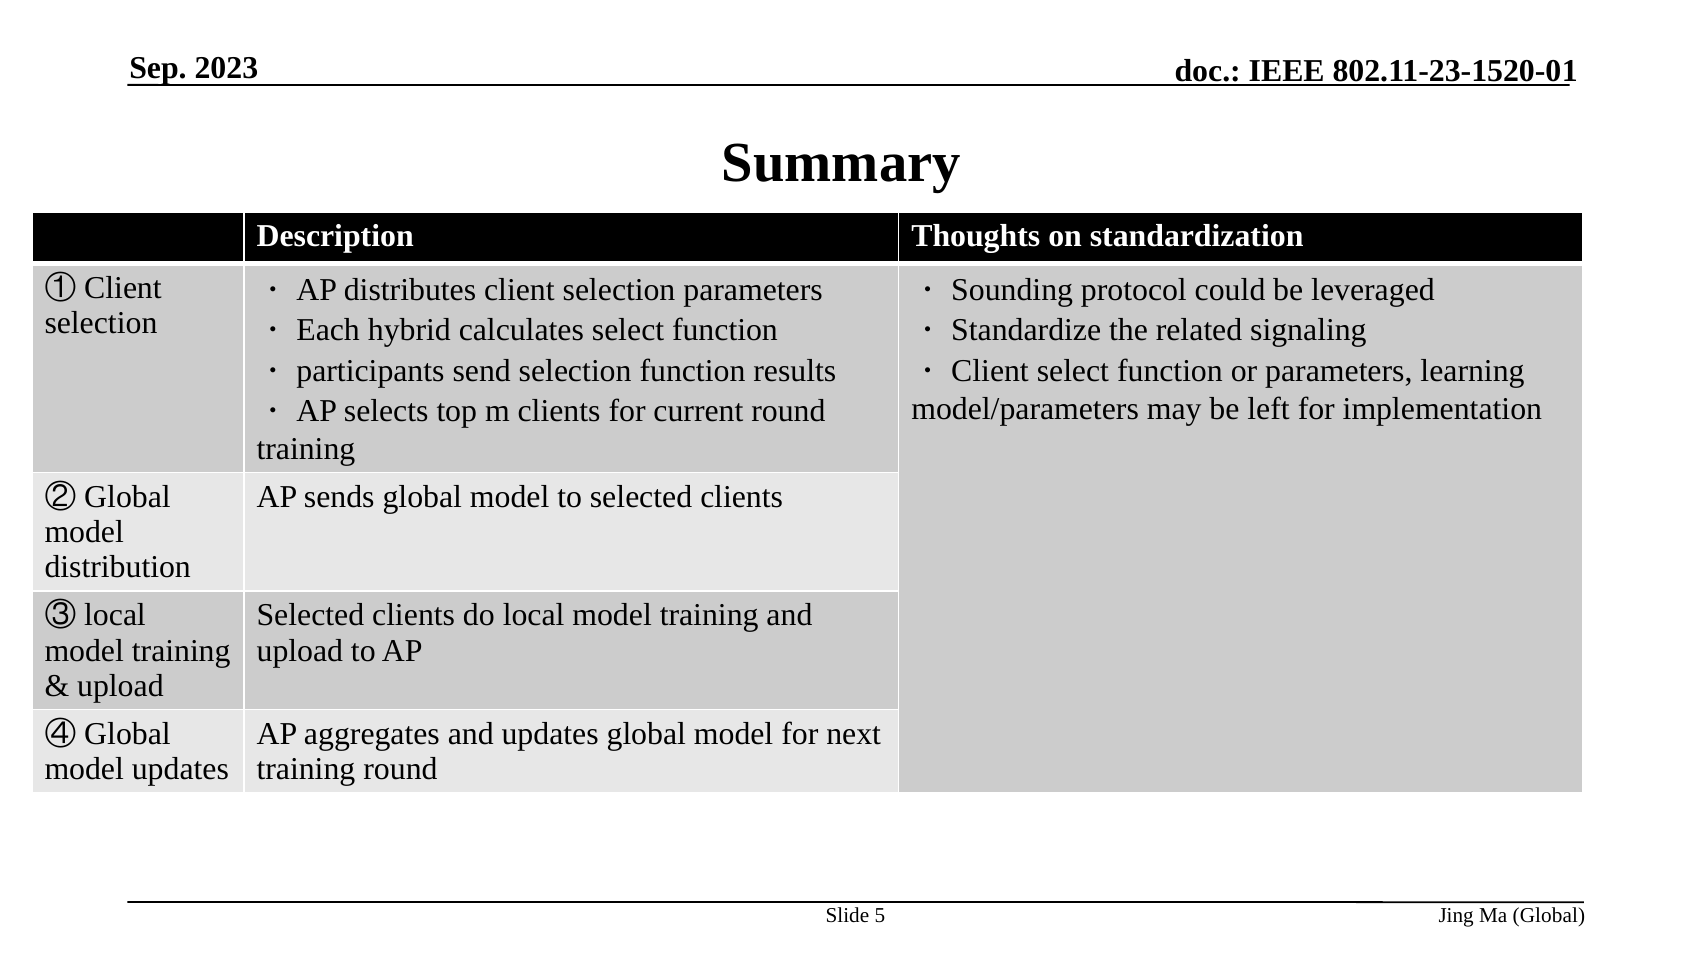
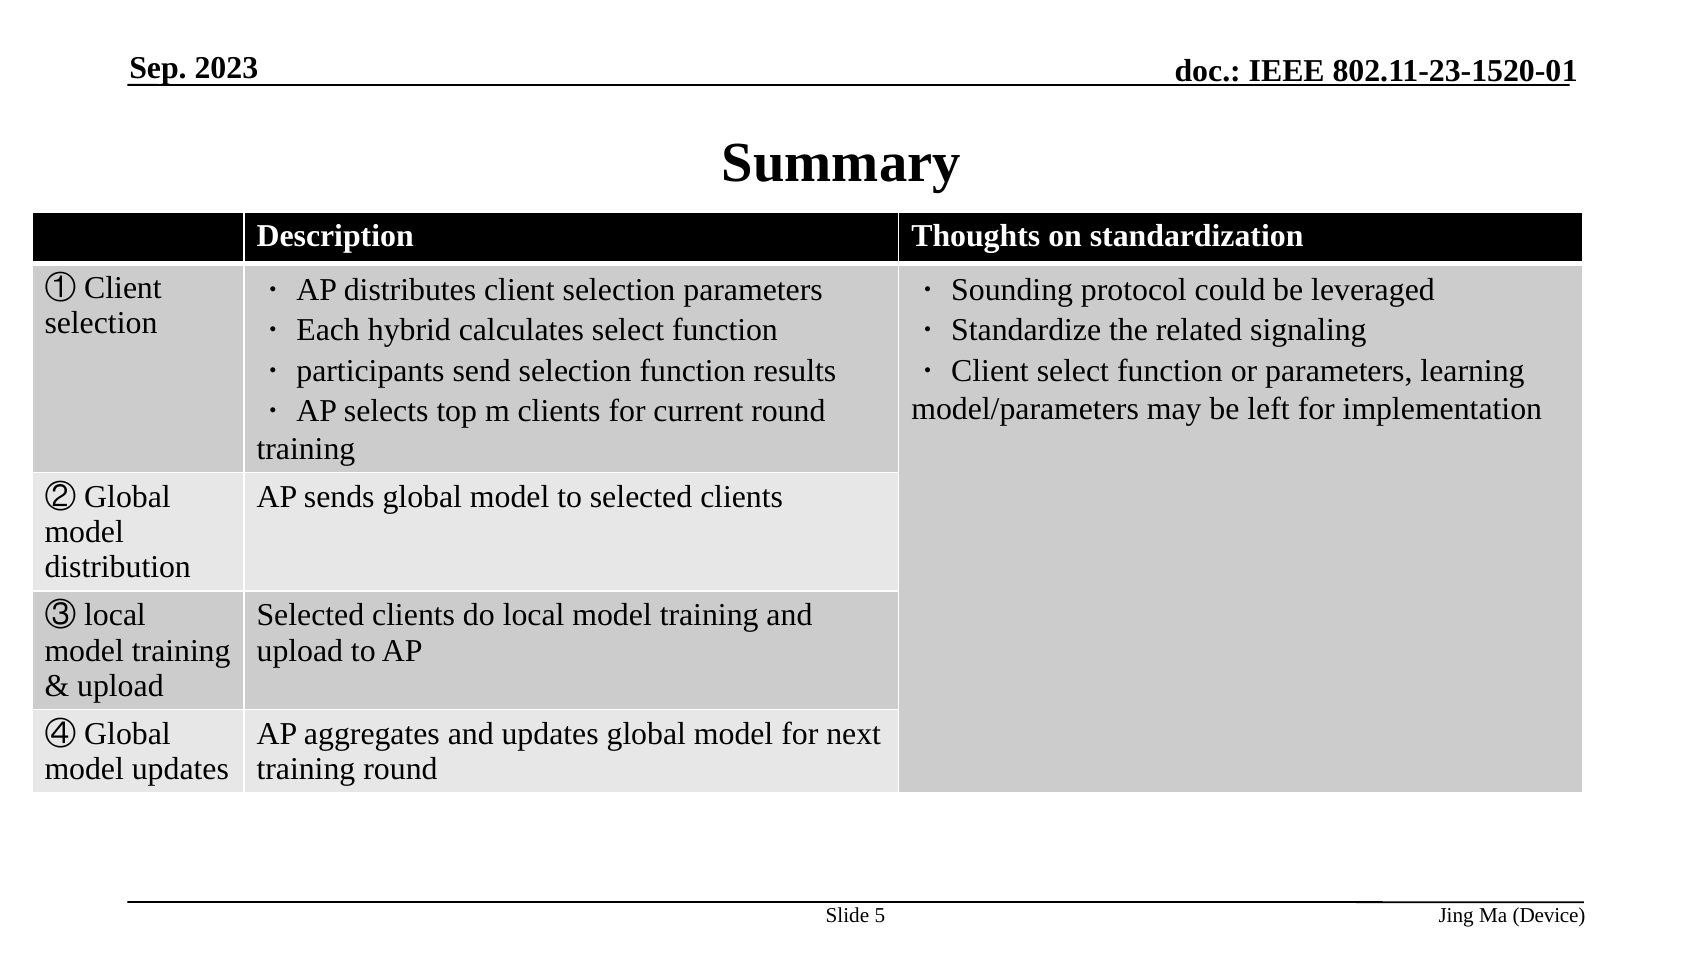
Ma Global: Global -> Device (1549, 915)
